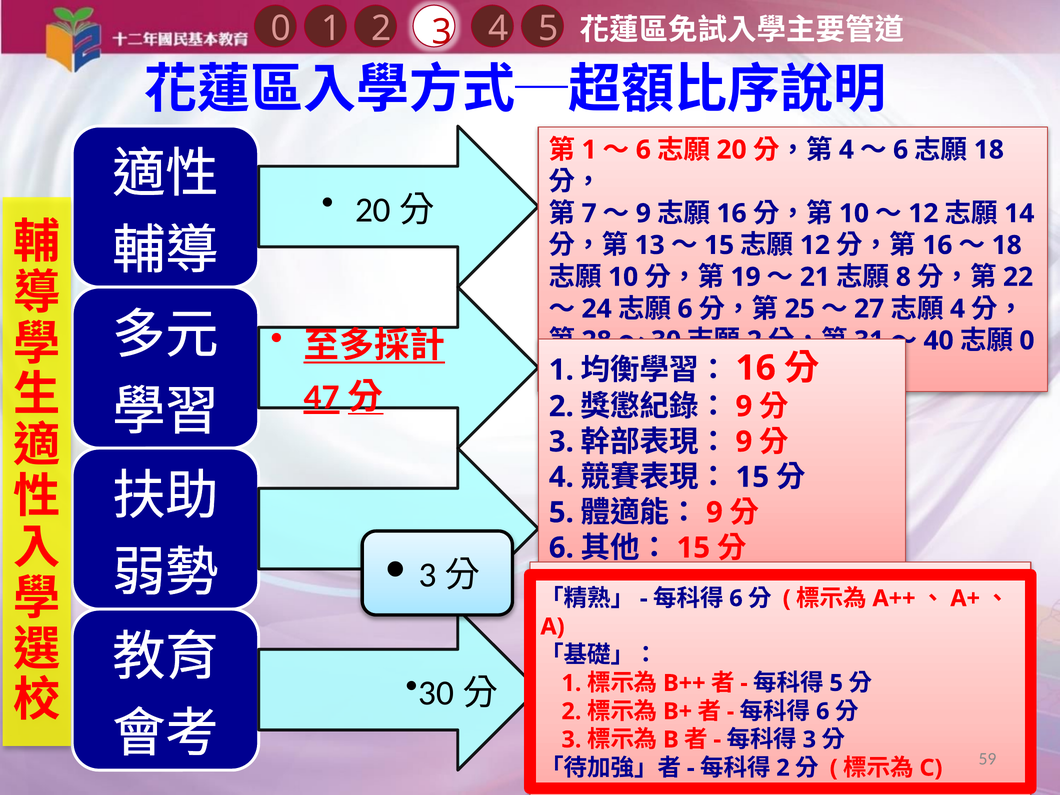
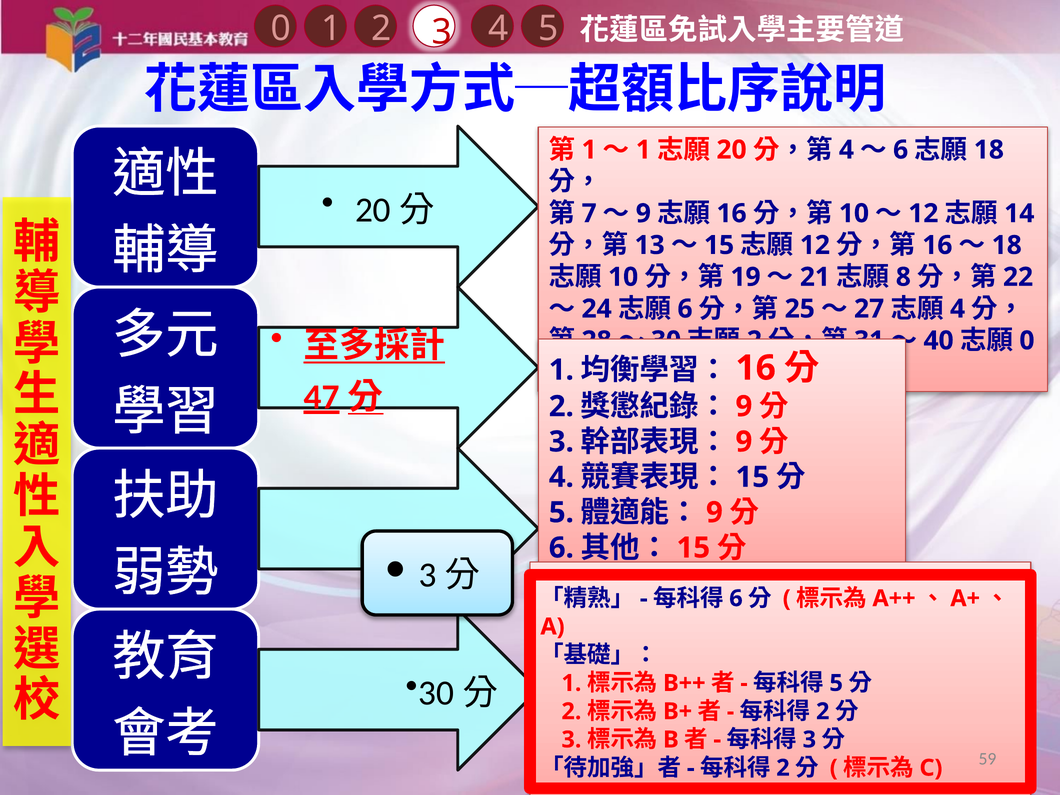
6: 6 -> 1 (643, 150)
6: 6 -> 2 (823, 711)
